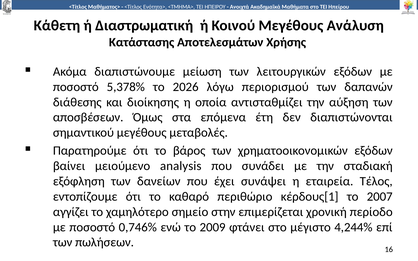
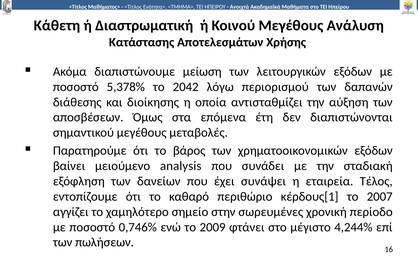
2026: 2026 -> 2042 (186, 87)
επιμερίζεται: επιμερίζεται -> σωρευμένες (271, 212)
